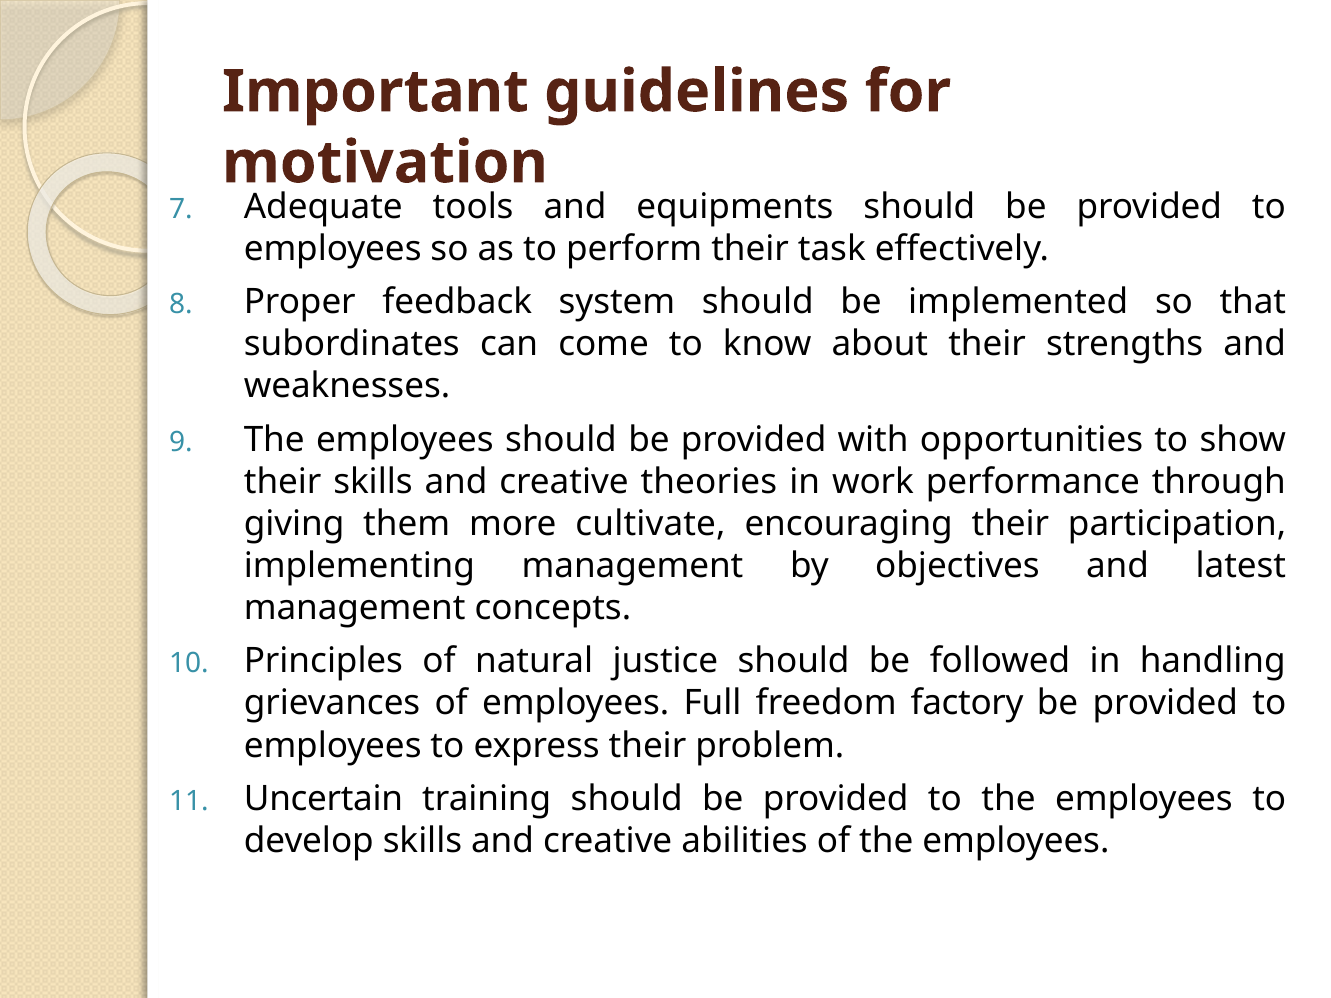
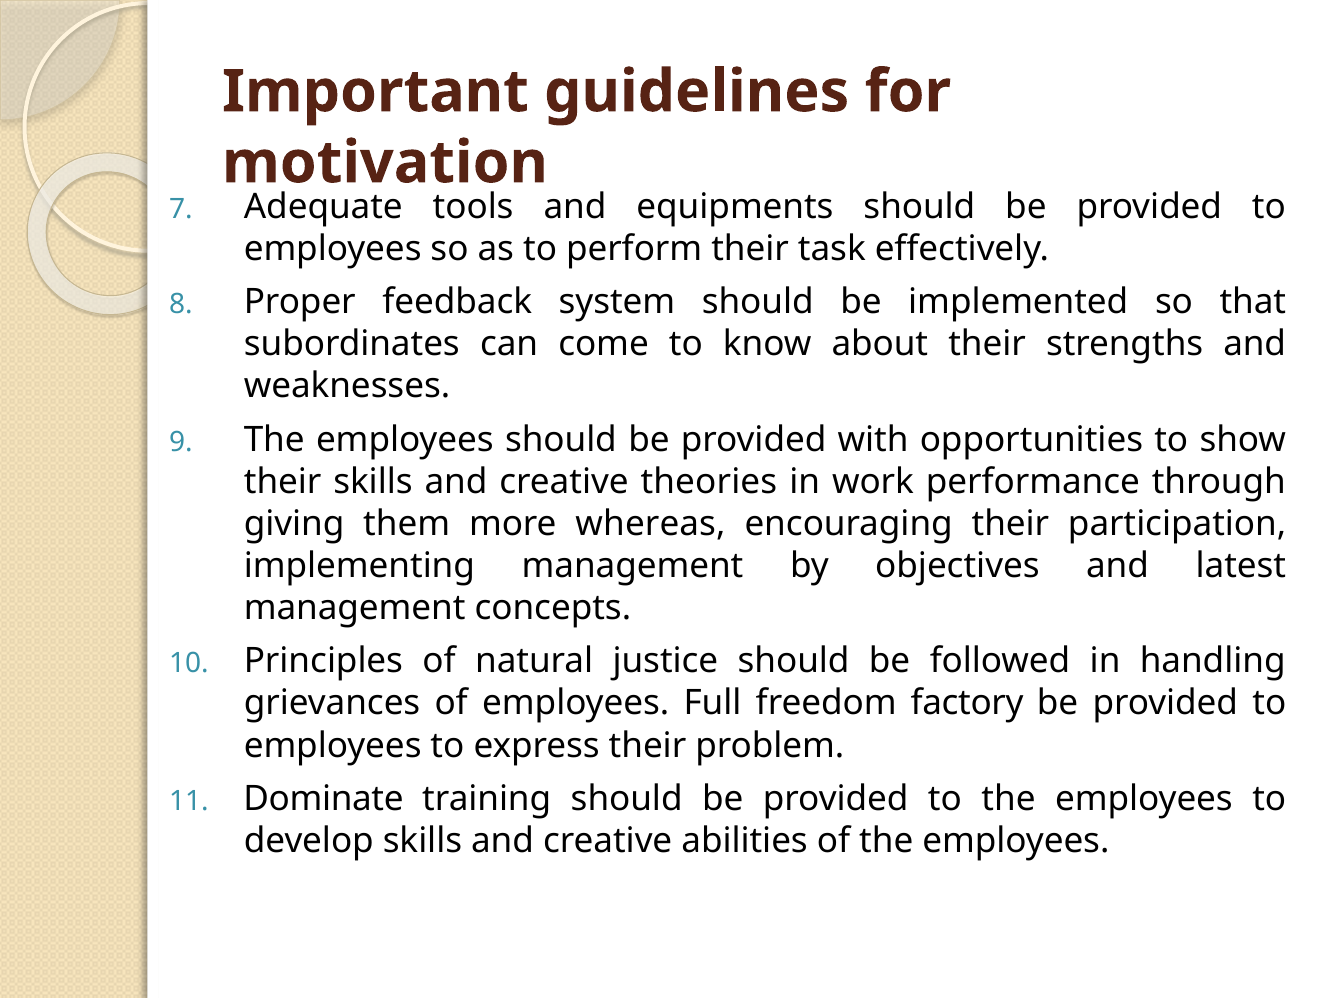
cultivate: cultivate -> whereas (651, 524)
Uncertain: Uncertain -> Dominate (323, 799)
